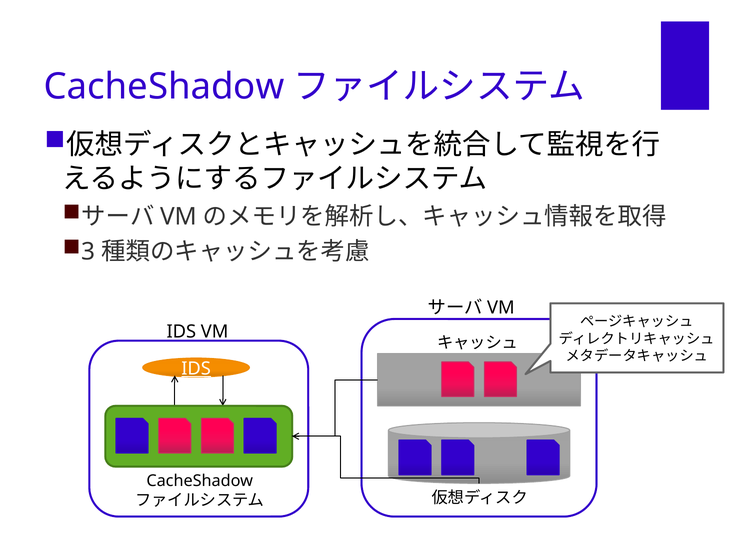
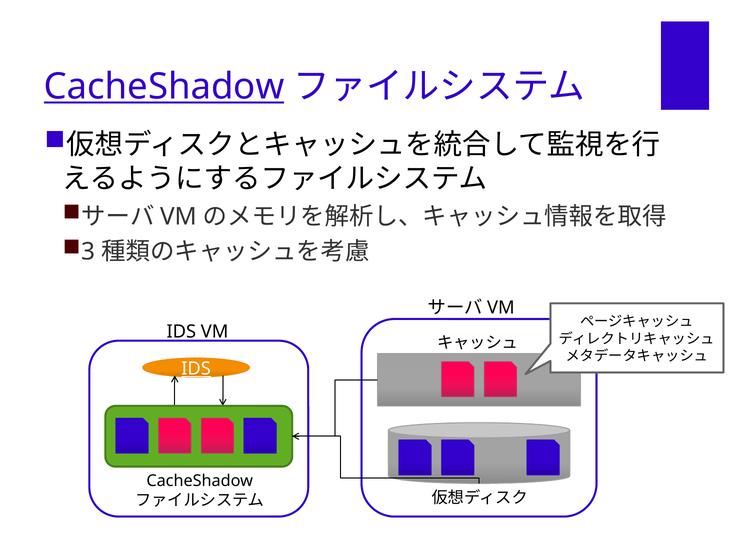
CacheShadow underline: none -> present (164, 87)
